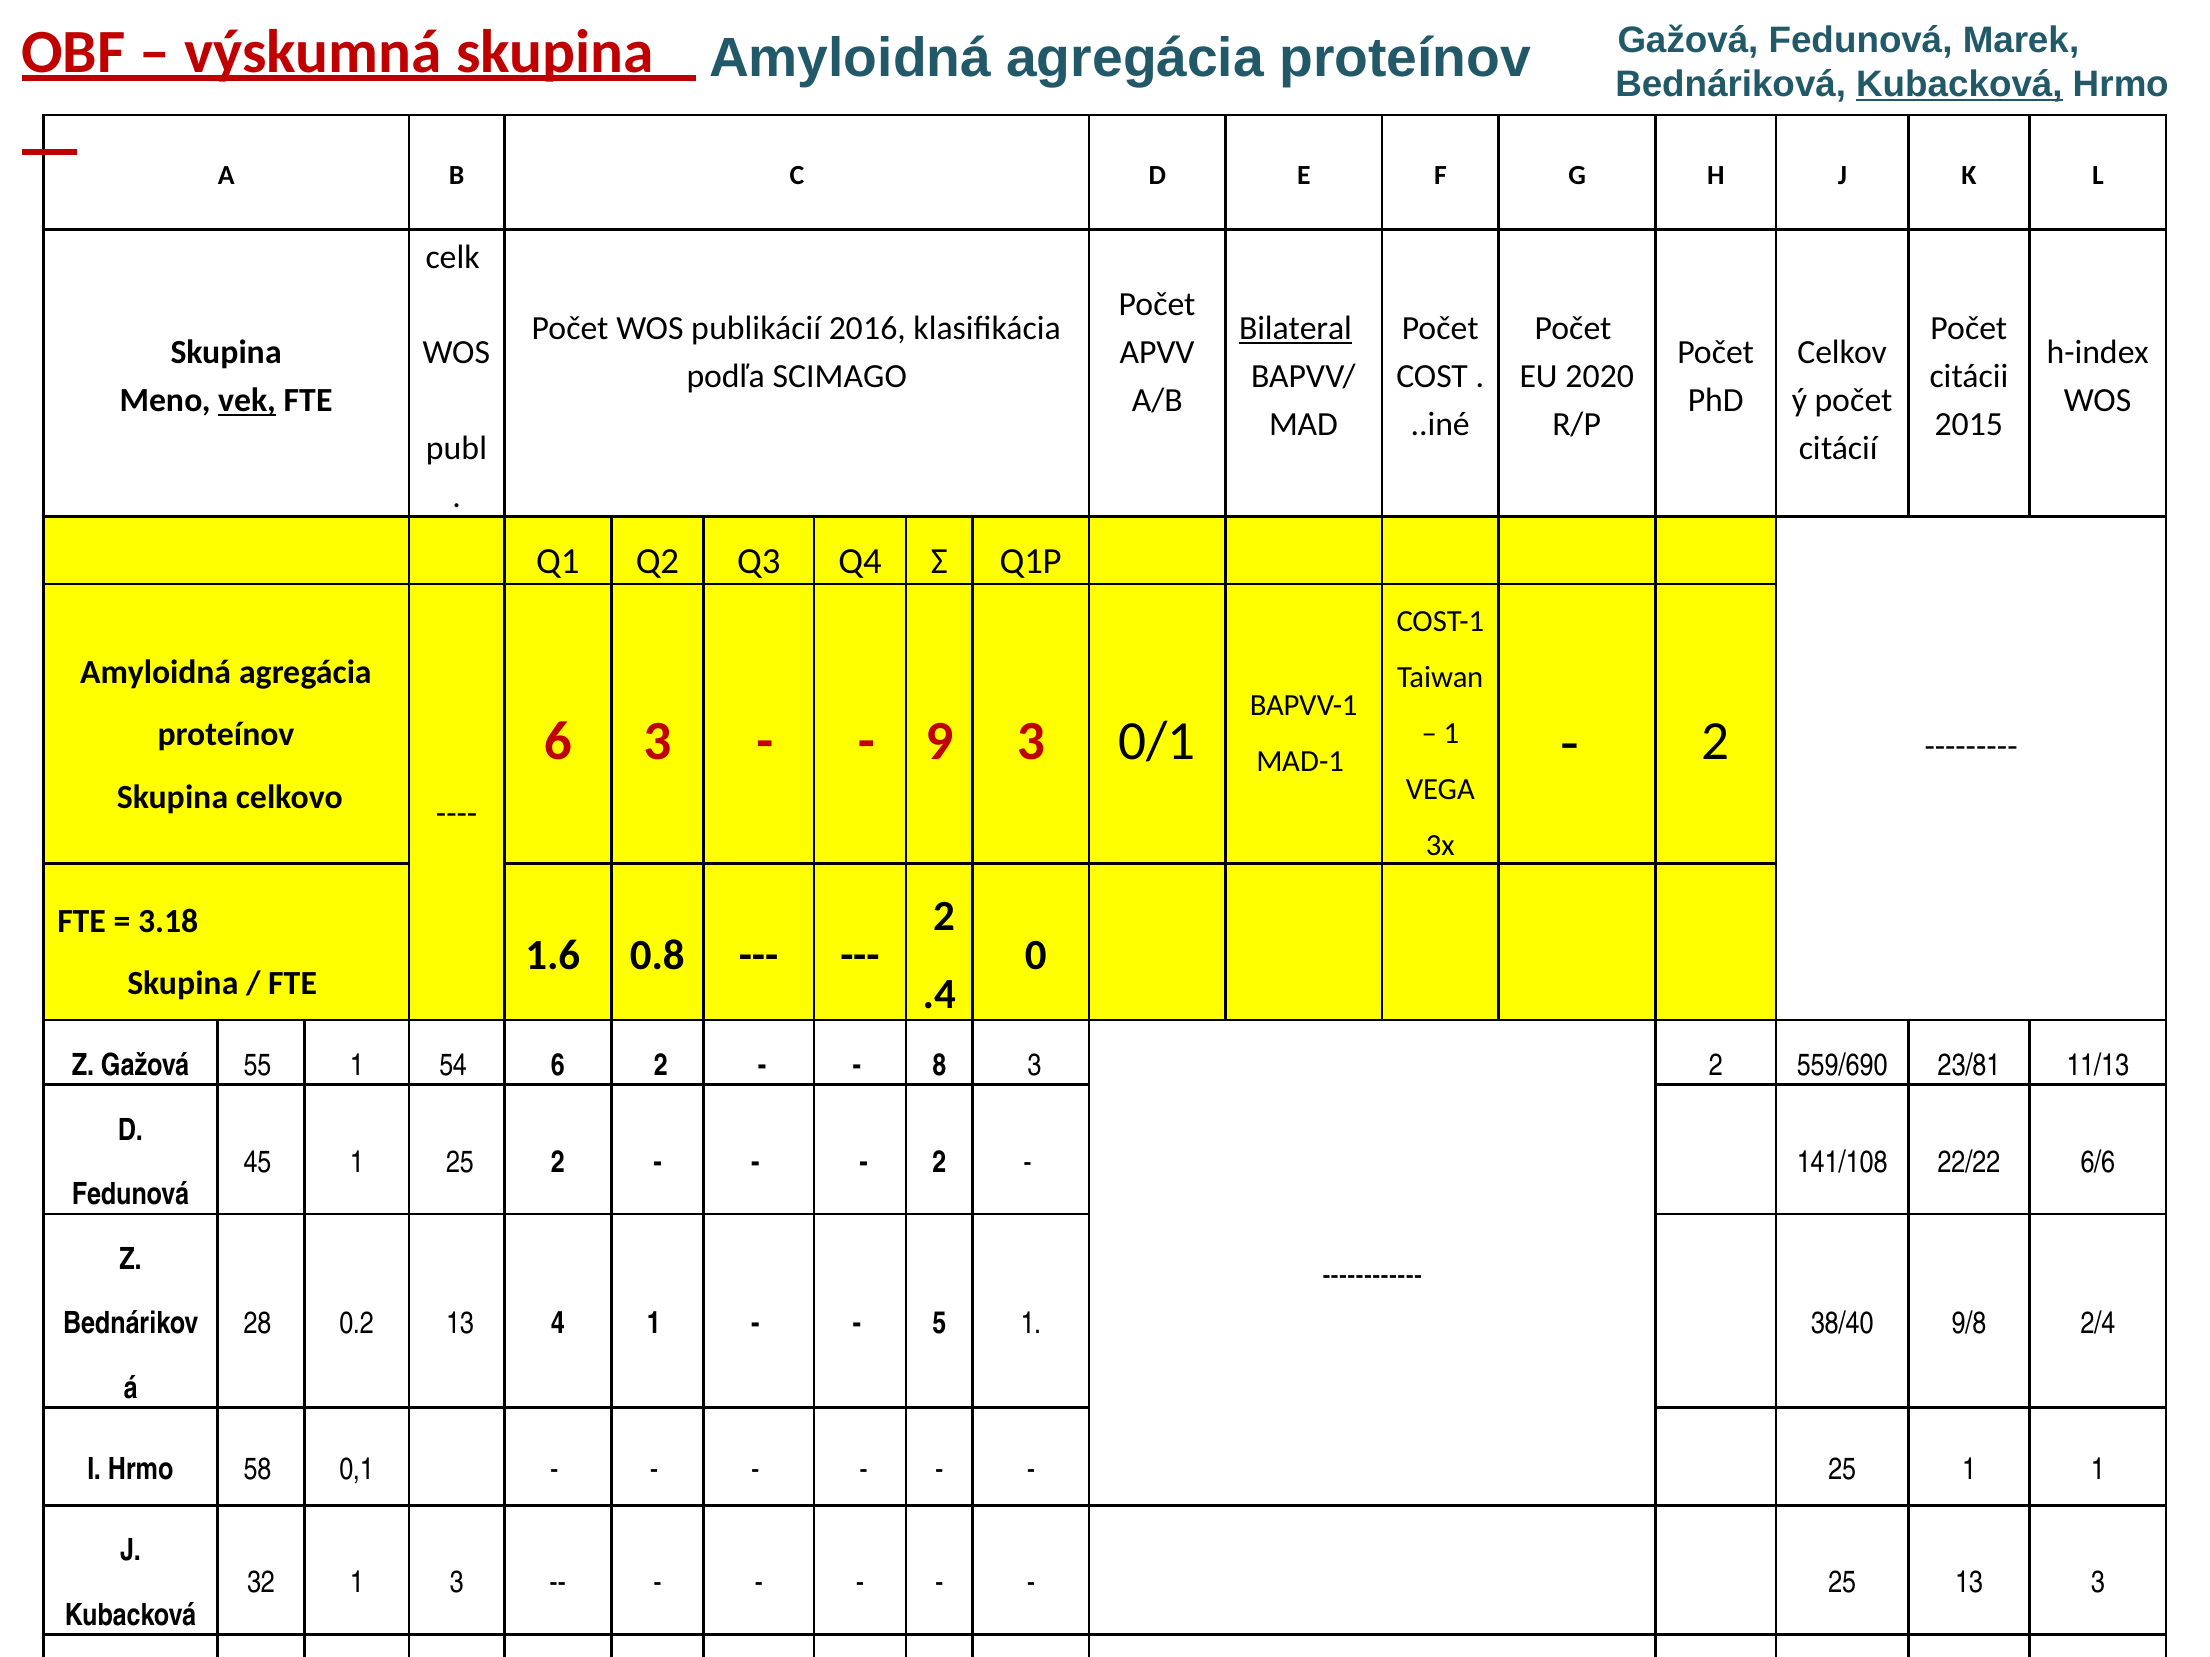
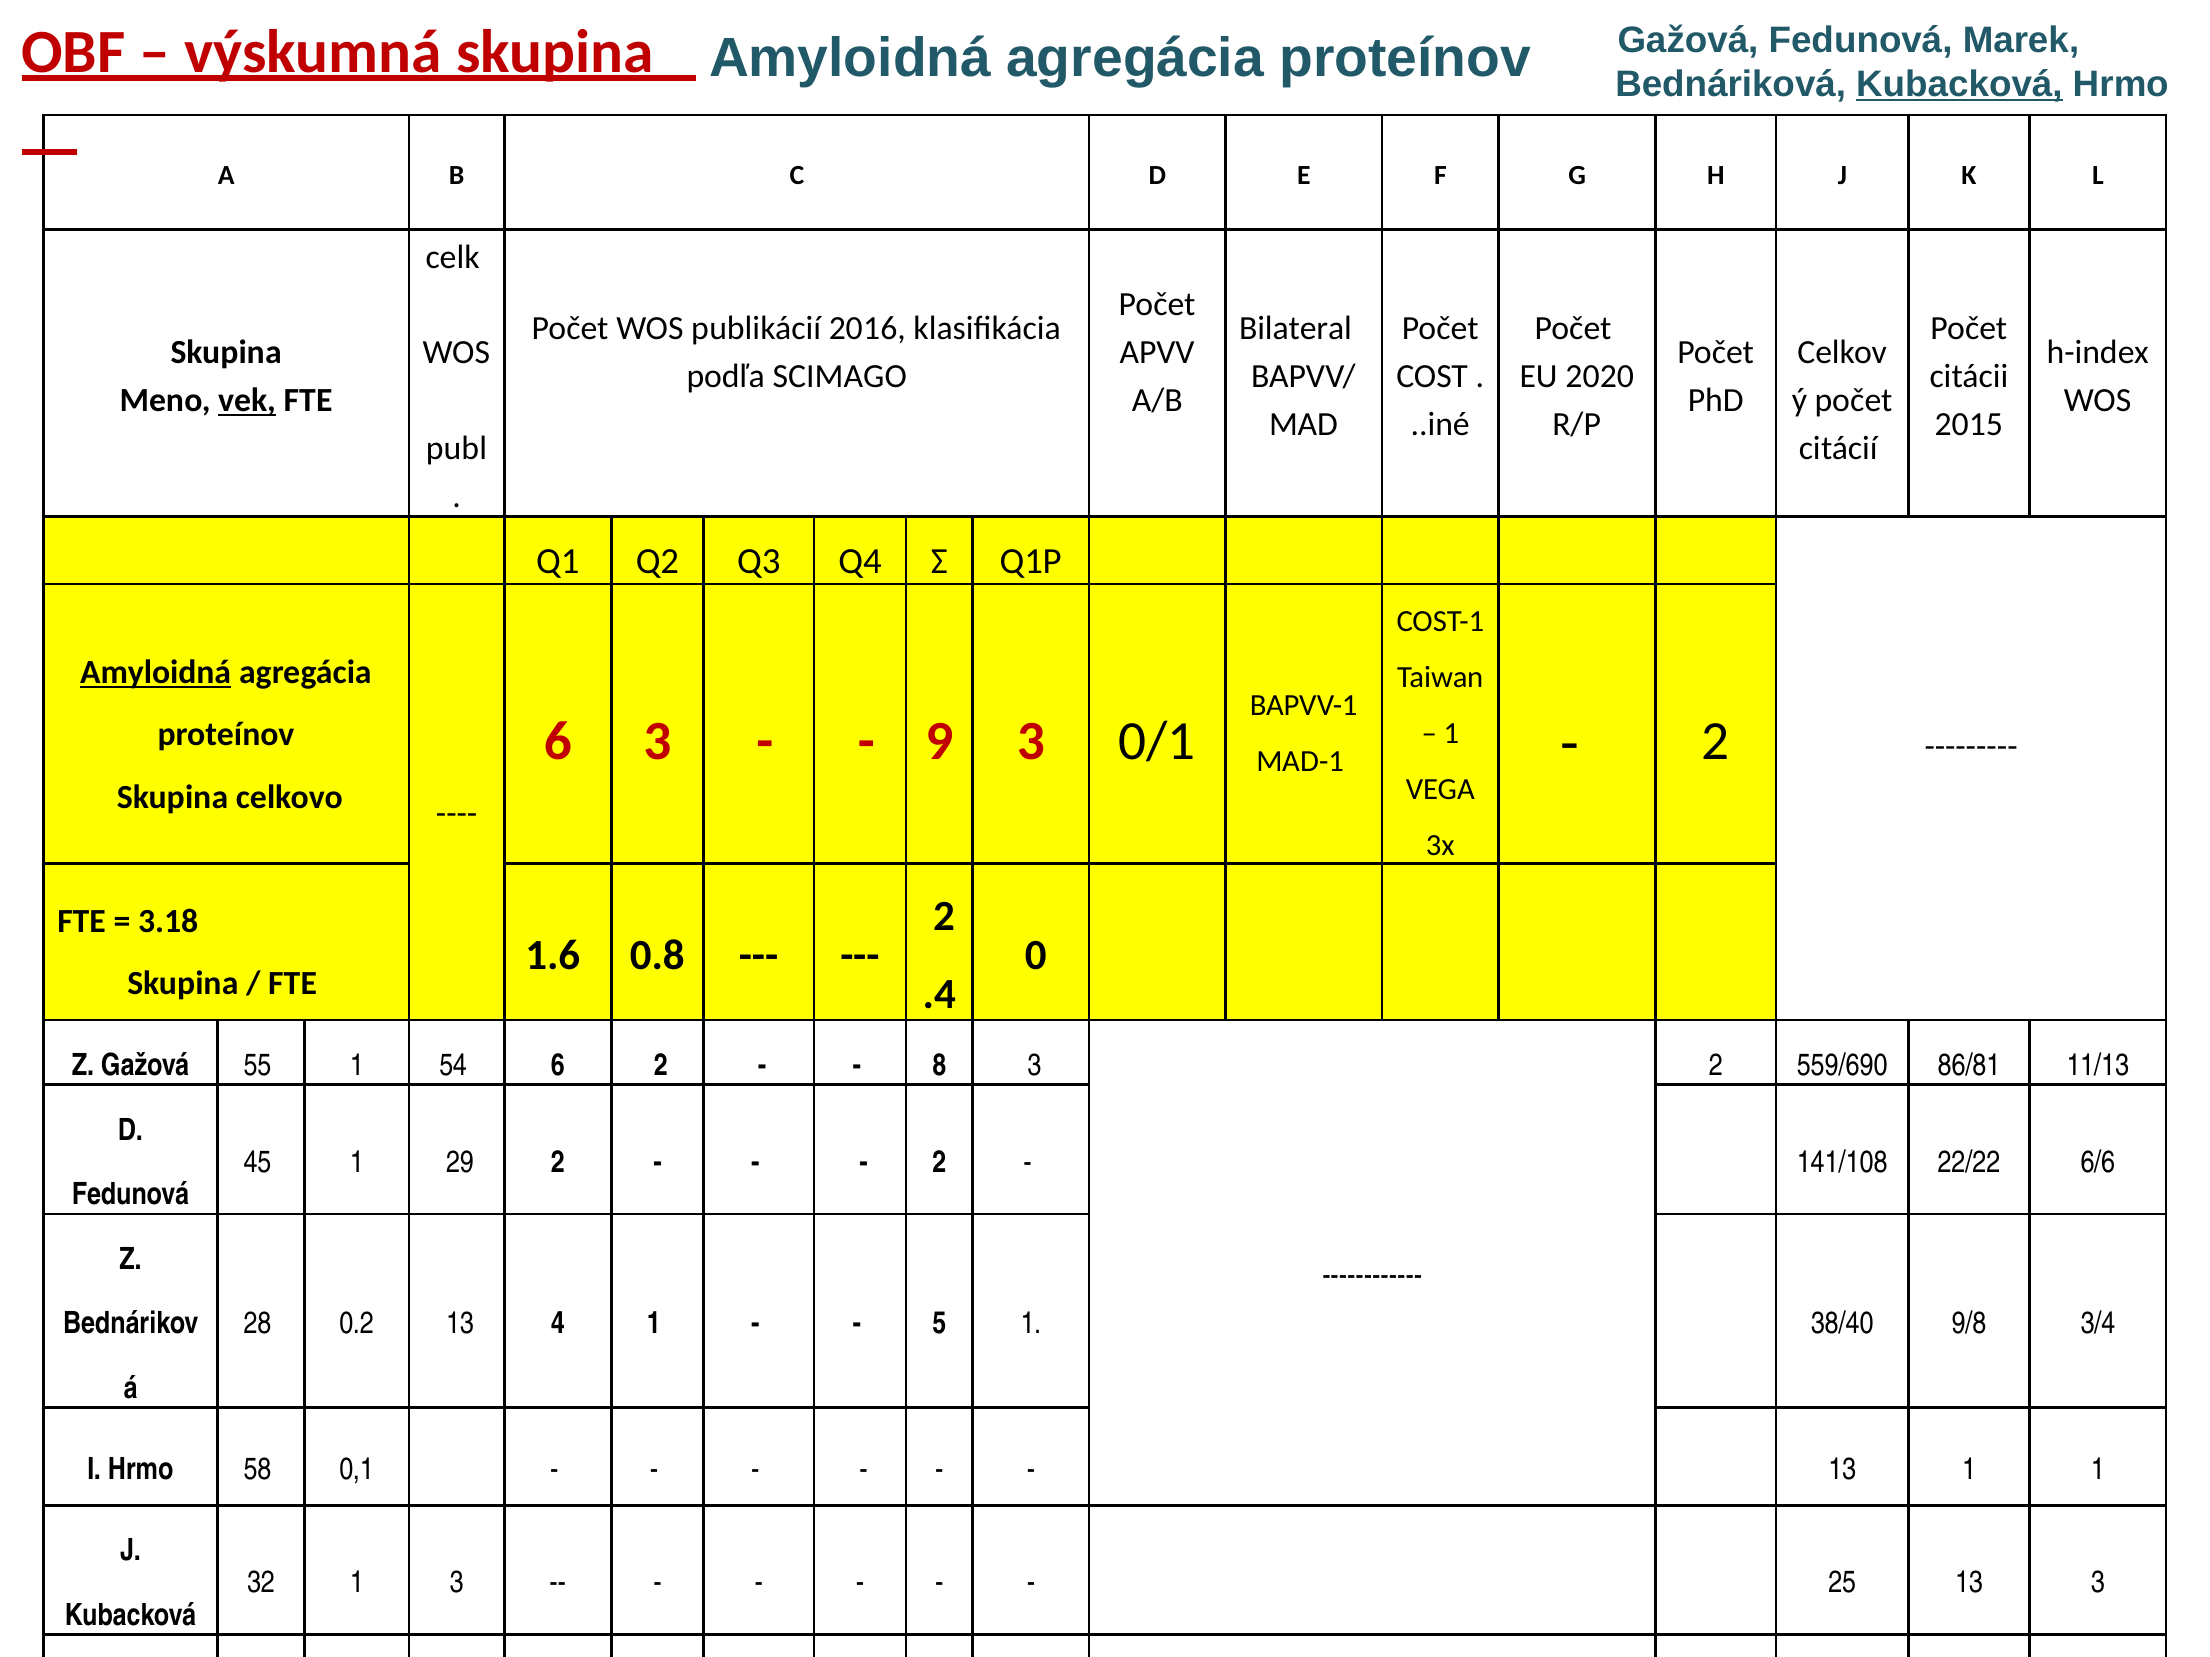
Bilateral underline: present -> none (1296, 329)
Amyloidná underline: none -> present (156, 672)
23/81: 23/81 -> 86/81 (1969, 1065)
1 25: 25 -> 29 (460, 1162)
2/4: 2/4 -> 3/4 (2098, 1324)
25: 25 -> 13 (1842, 1470)
